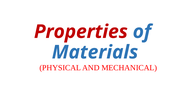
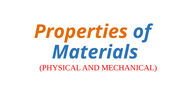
Properties colour: red -> orange (81, 32)
